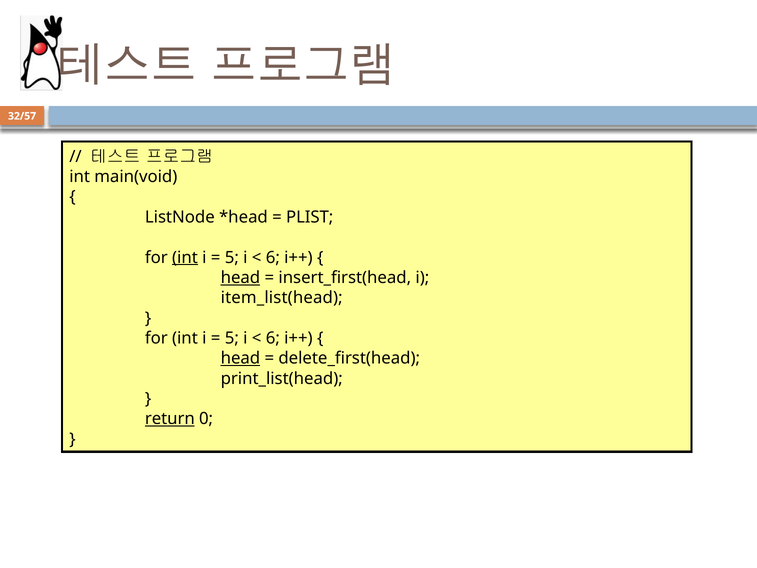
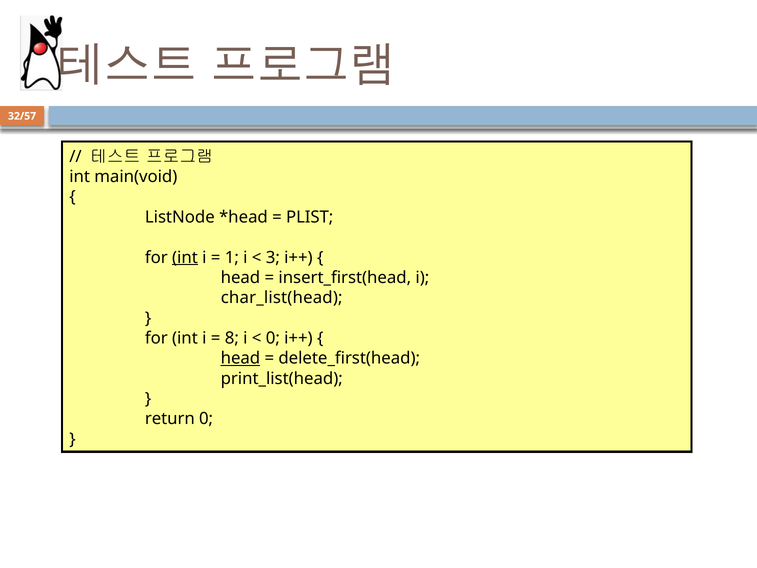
5: 5 -> 1 (232, 257)
6: 6 -> 3 (273, 257)
head underline: present -> none (240, 278)
item_list(head: item_list(head -> char_list(head (282, 298)
5: 5 -> 8 (232, 338)
6: 6 -> 0 (273, 338)
return underline: present -> none (170, 419)
